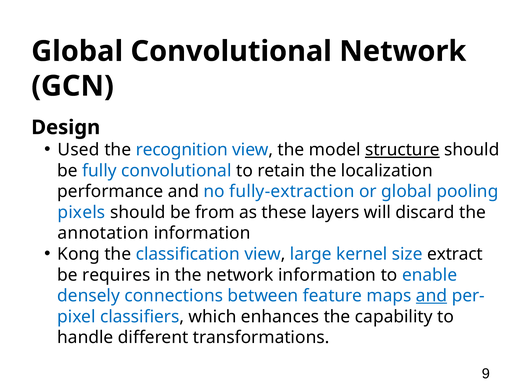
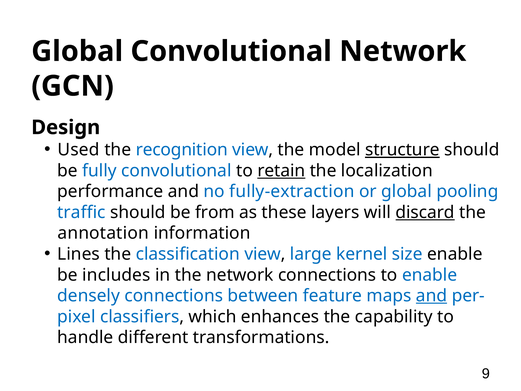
retain underline: none -> present (281, 171)
pixels: pixels -> traffic (81, 212)
discard underline: none -> present (425, 212)
Kong: Kong -> Lines (79, 254)
size extract: extract -> enable (455, 254)
requires: requires -> includes (116, 275)
network information: information -> connections (327, 275)
